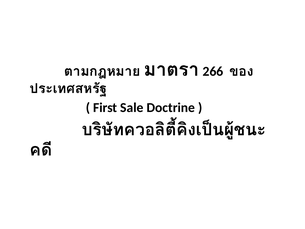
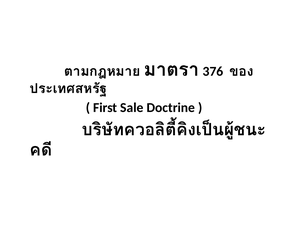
266: 266 -> 376 (213, 71)
